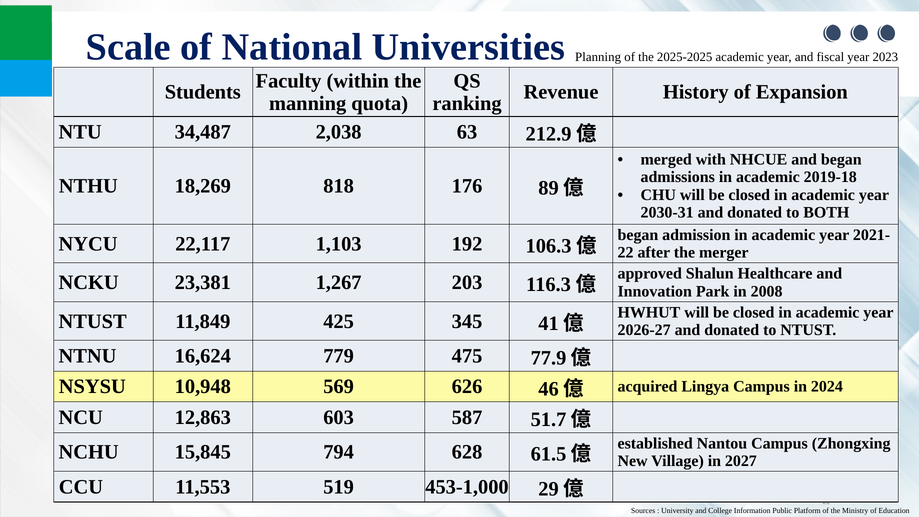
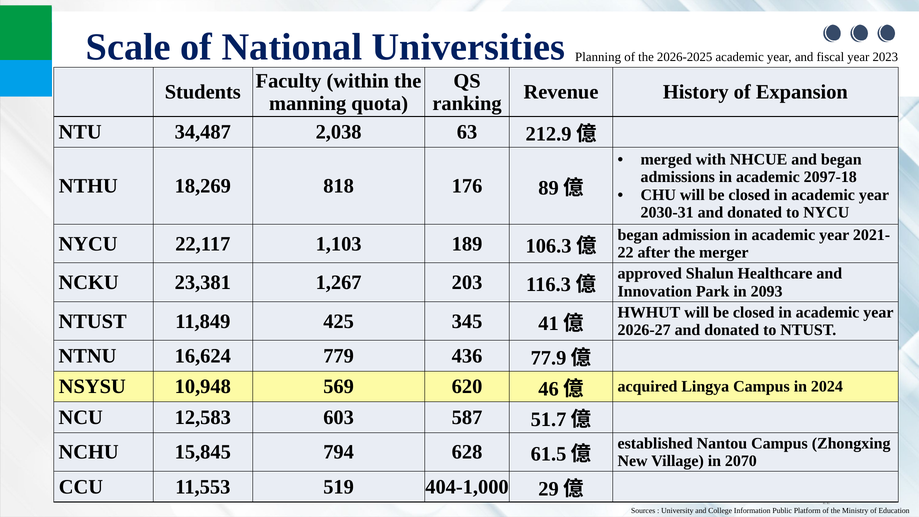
2025-2025: 2025-2025 -> 2026-2025 (685, 57)
2019-18: 2019-18 -> 2097-18 (830, 177)
to BOTH: BOTH -> NYCU (826, 212)
192: 192 -> 189 (467, 244)
2008: 2008 -> 2093 (767, 291)
475: 475 -> 436 (467, 356)
626: 626 -> 620 (467, 387)
12,863: 12,863 -> 12,583 (203, 417)
2027: 2027 -> 2070 (741, 461)
453-1,000: 453-1,000 -> 404-1,000 (467, 487)
